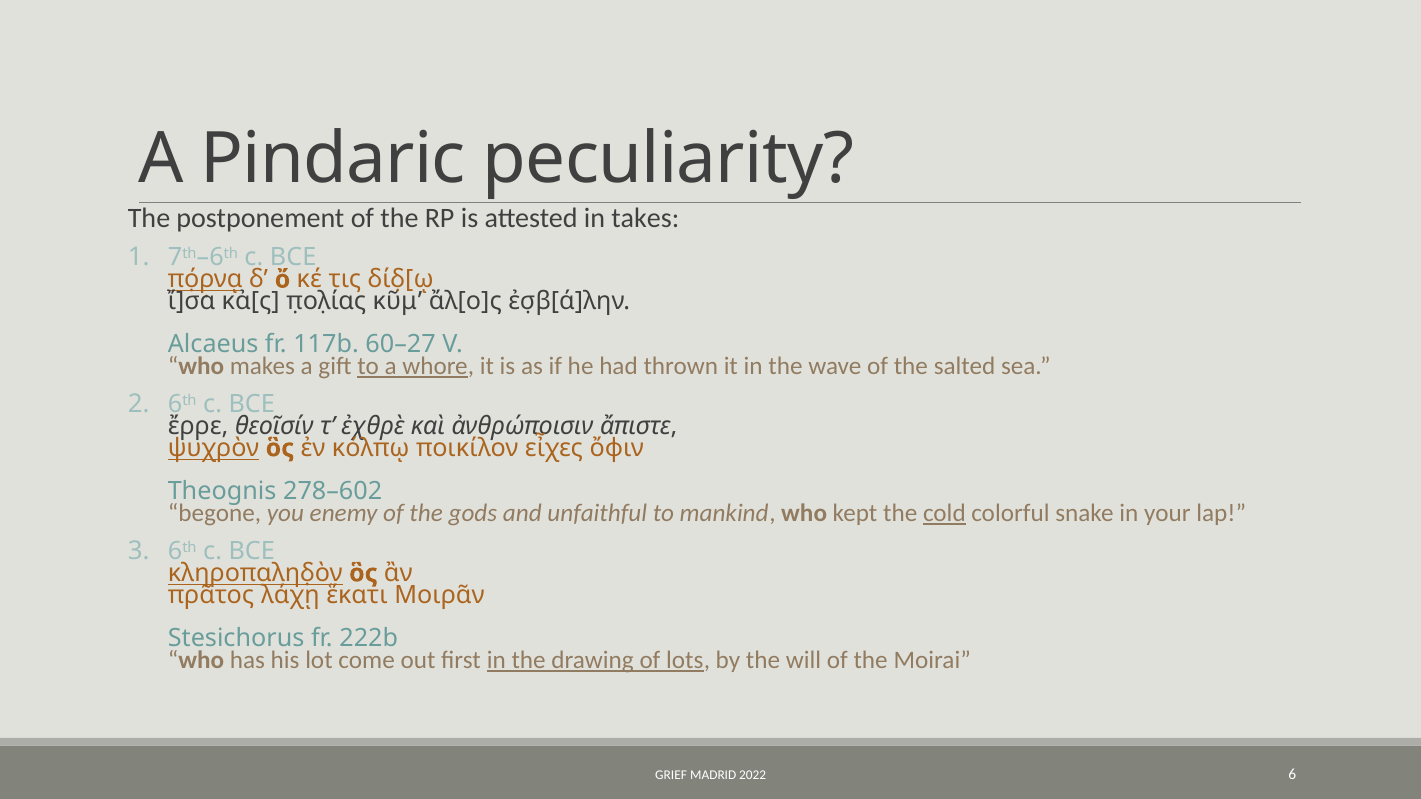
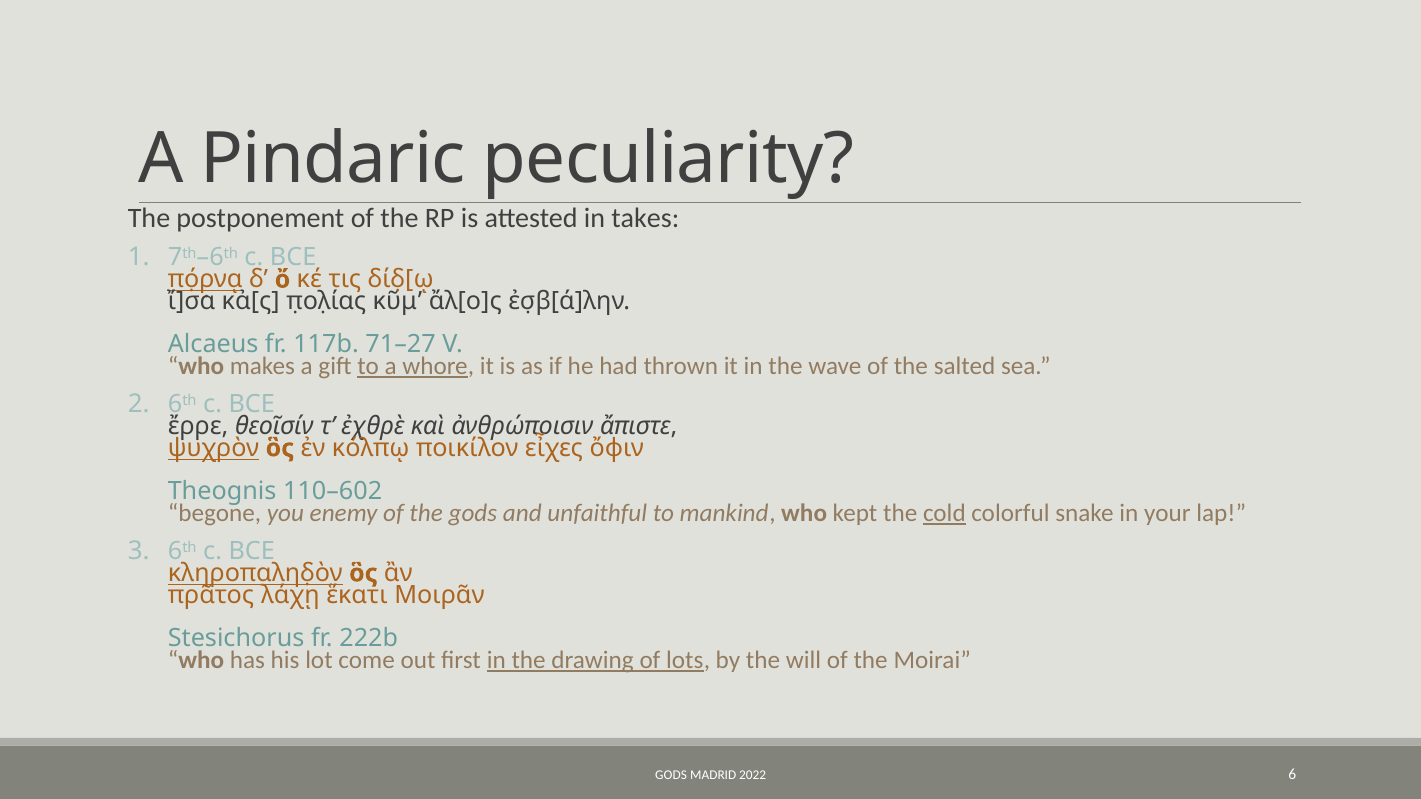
60–27: 60–27 -> 71–27 (401, 345)
278–602: 278–602 -> 110–602 (333, 492)
GRIEF: GRIEF -> GODS (671, 775)
